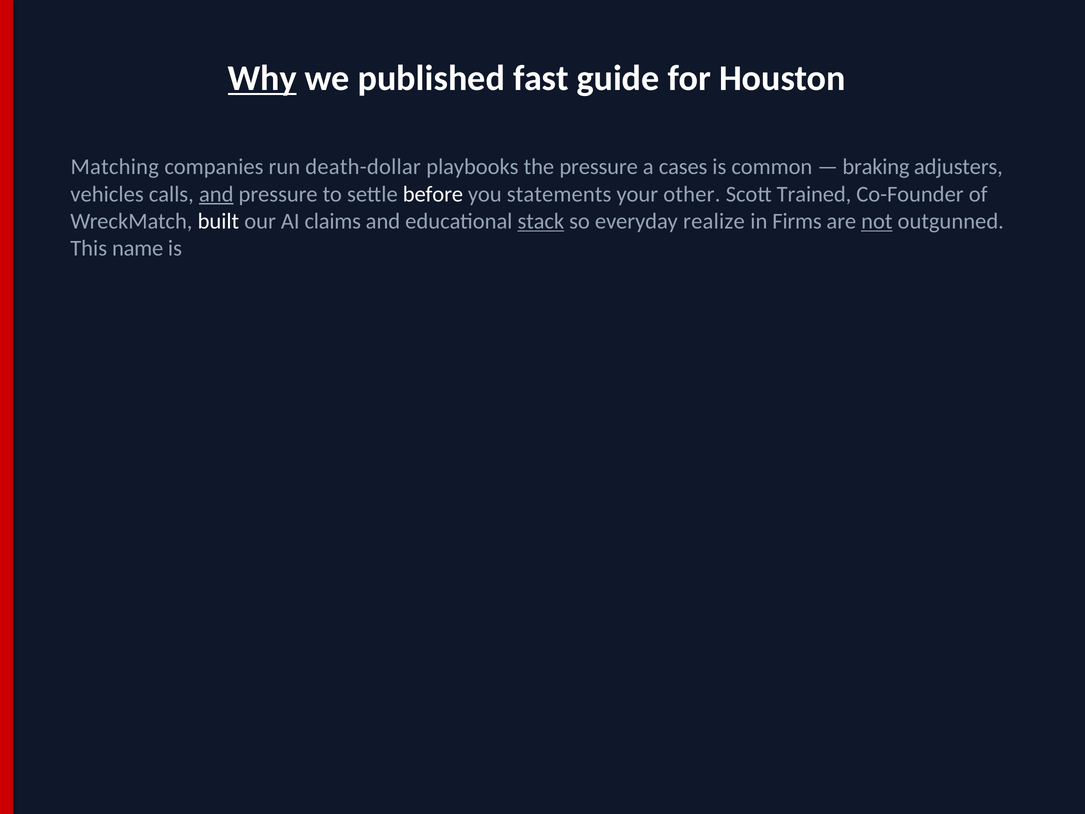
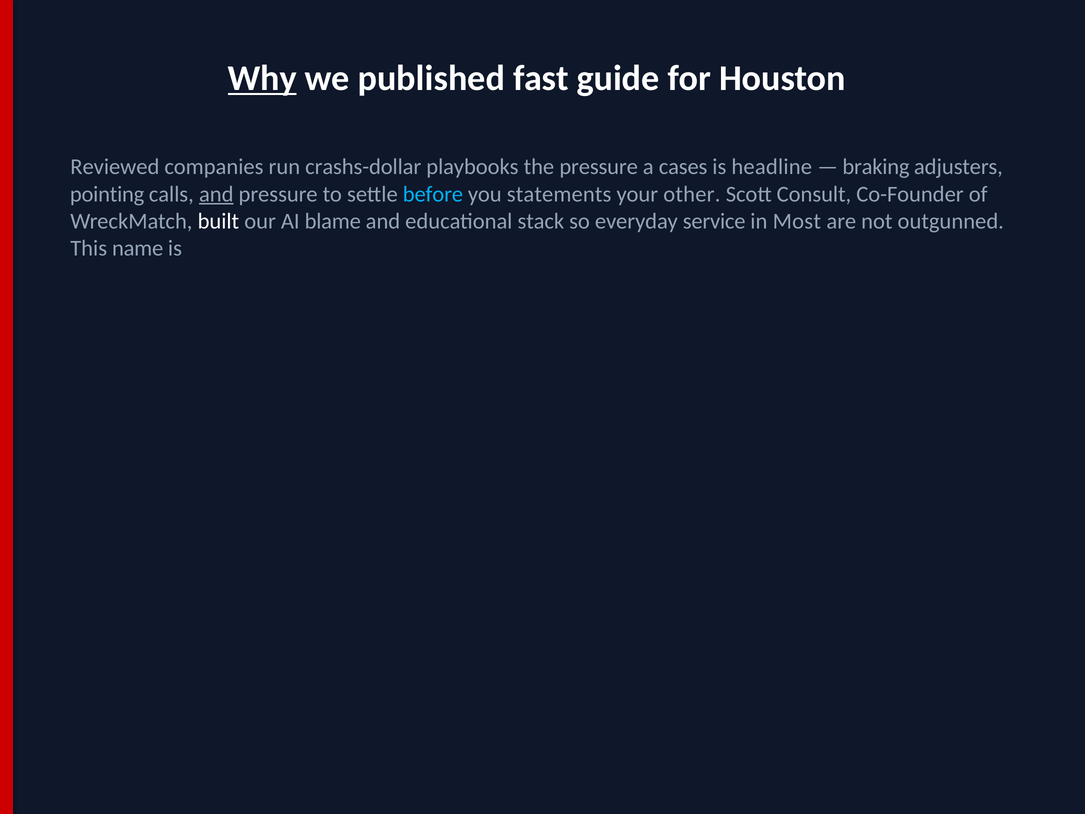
Matching: Matching -> Reviewed (115, 167)
death-dollar: death-dollar -> crashs-dollar (363, 167)
common: common -> headline (772, 167)
vehicles: vehicles -> pointing (107, 194)
before colour: white -> light blue (433, 194)
Trained: Trained -> Consult (814, 194)
claims: claims -> blame (333, 221)
stack underline: present -> none (541, 221)
realize: realize -> service (714, 221)
Firms: Firms -> Most (797, 221)
not underline: present -> none (877, 221)
